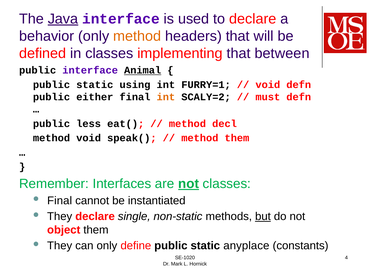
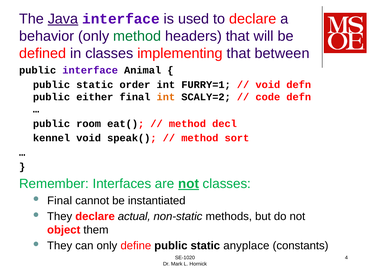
method colour: orange -> green (137, 36)
Animal underline: present -> none (143, 70)
using: using -> order (135, 85)
must: must -> code (268, 97)
less: less -> room (89, 124)
method: method -> kennel (52, 138)
method them: them -> sort (237, 138)
single: single -> actual (134, 217)
but underline: present -> none (263, 217)
